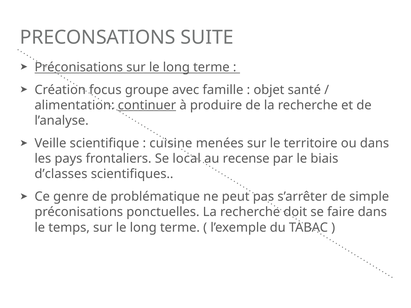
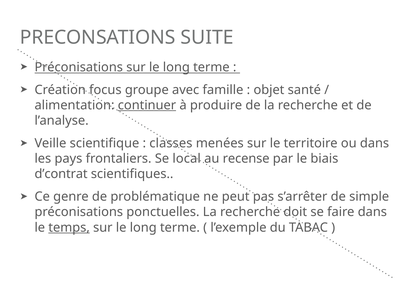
cuisine: cuisine -> classes (171, 143)
d’classes: d’classes -> d’contrat (61, 174)
temps underline: none -> present (69, 228)
